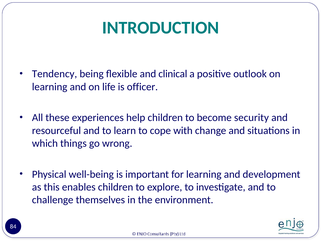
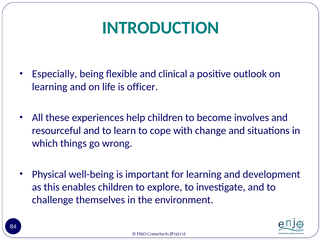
Tendency: Tendency -> Especially (55, 74)
security: security -> involves (252, 117)
